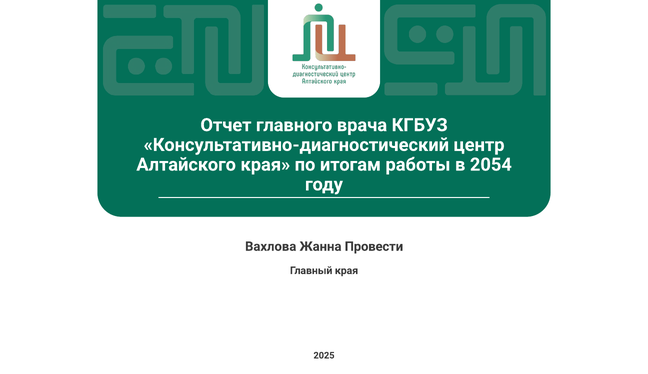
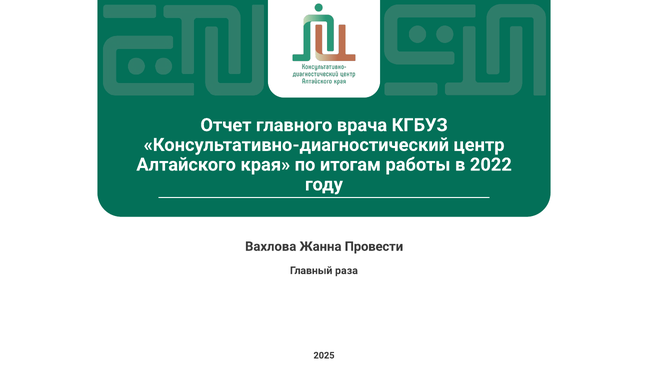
2054: 2054 -> 2022 (491, 165)
Главный края: края -> раза (346, 271)
